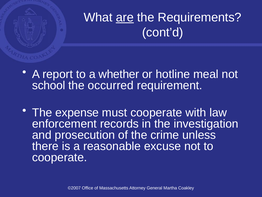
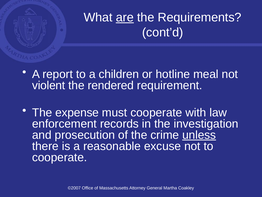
whether: whether -> children (119, 74)
school: school -> violent (49, 85)
occurred: occurred -> rendered (111, 85)
unless underline: none -> present (199, 135)
